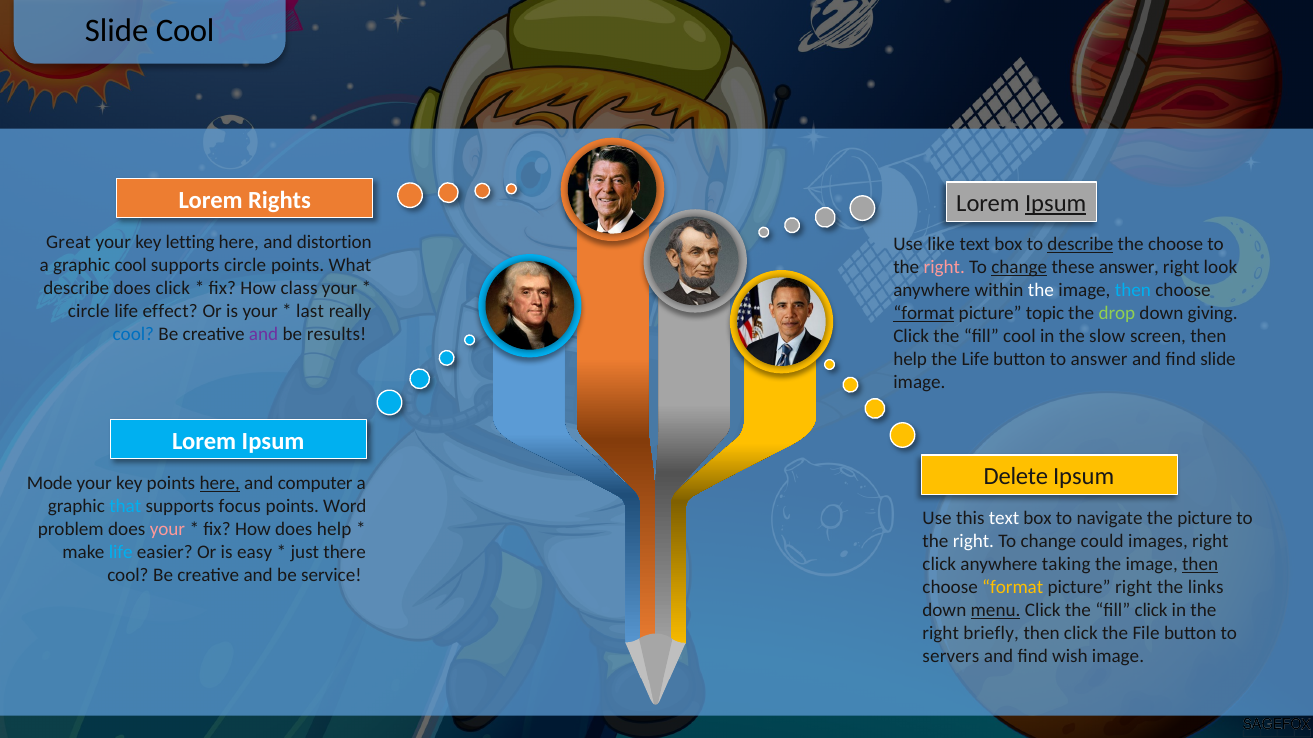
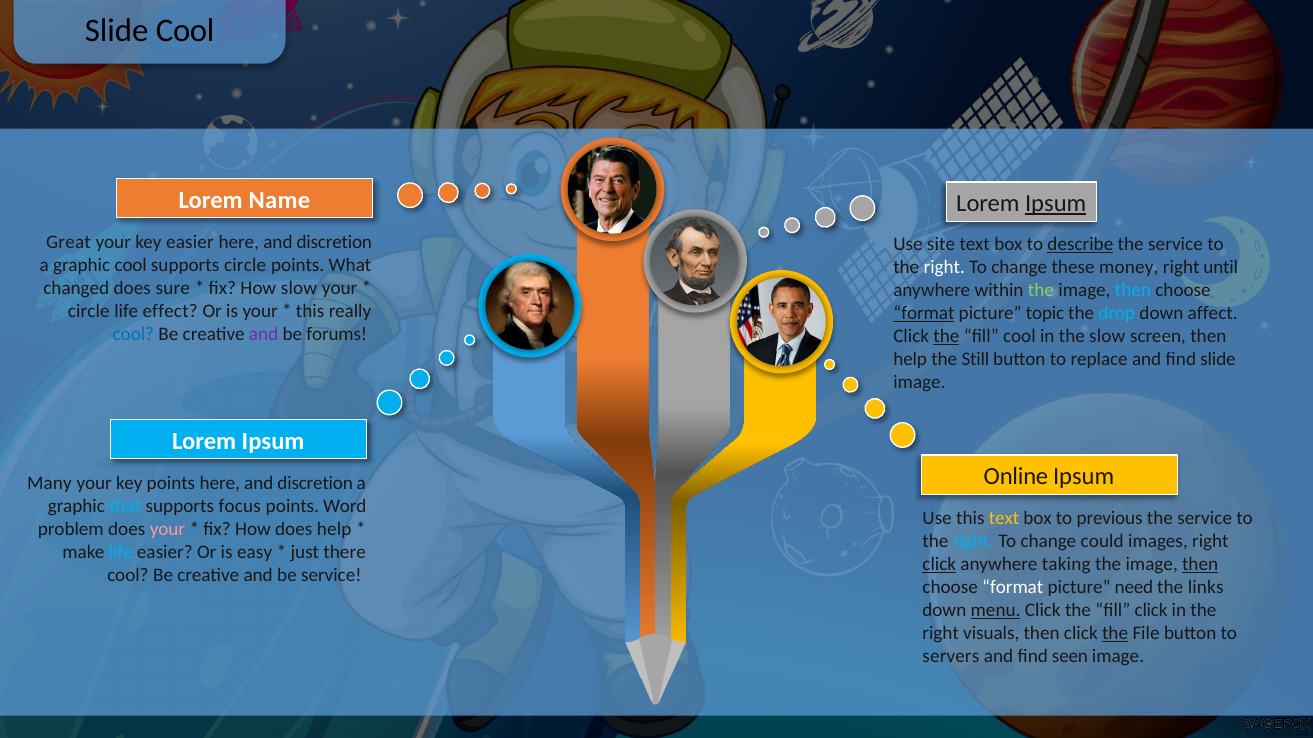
Rights: Rights -> Name (279, 200)
key letting: letting -> easier (190, 242)
distortion: distortion -> discretion (334, 242)
like: like -> site (941, 244)
choose: choose -> service (1175, 244)
right colour: pink -> white (944, 267)
change underline: present -> none (1019, 267)
these answer: answer -> money (1129, 267)
look: look -> until (1221, 267)
describe: describe -> changed (76, 288)
does click: click -> sure (173, 288)
How class: class -> slow (299, 288)
the colour: white -> light green (1041, 290)
last: last -> this (310, 311)
drop colour: light green -> light blue (1117, 313)
giving: giving -> affect (1213, 313)
results: results -> forums (337, 334)
the underline: none -> present (946, 336)
the Life: Life -> Still (975, 359)
to answer: answer -> replace (1099, 359)
Delete: Delete -> Online (1016, 477)
Mode: Mode -> Many (49, 483)
here underline: present -> none (220, 483)
computer: computer -> discretion (315, 483)
text colour: white -> yellow (1004, 519)
navigate: navigate -> previous (1110, 519)
picture: picture -> service (1205, 519)
right colour: white -> light blue (973, 542)
click underline: none -> present (939, 565)
format colour: yellow -> white (1013, 588)
picture right: right -> need (1134, 588)
briefly: briefly -> visuals (991, 634)
the underline: none -> present (1115, 634)
wish: wish -> seen (1070, 657)
